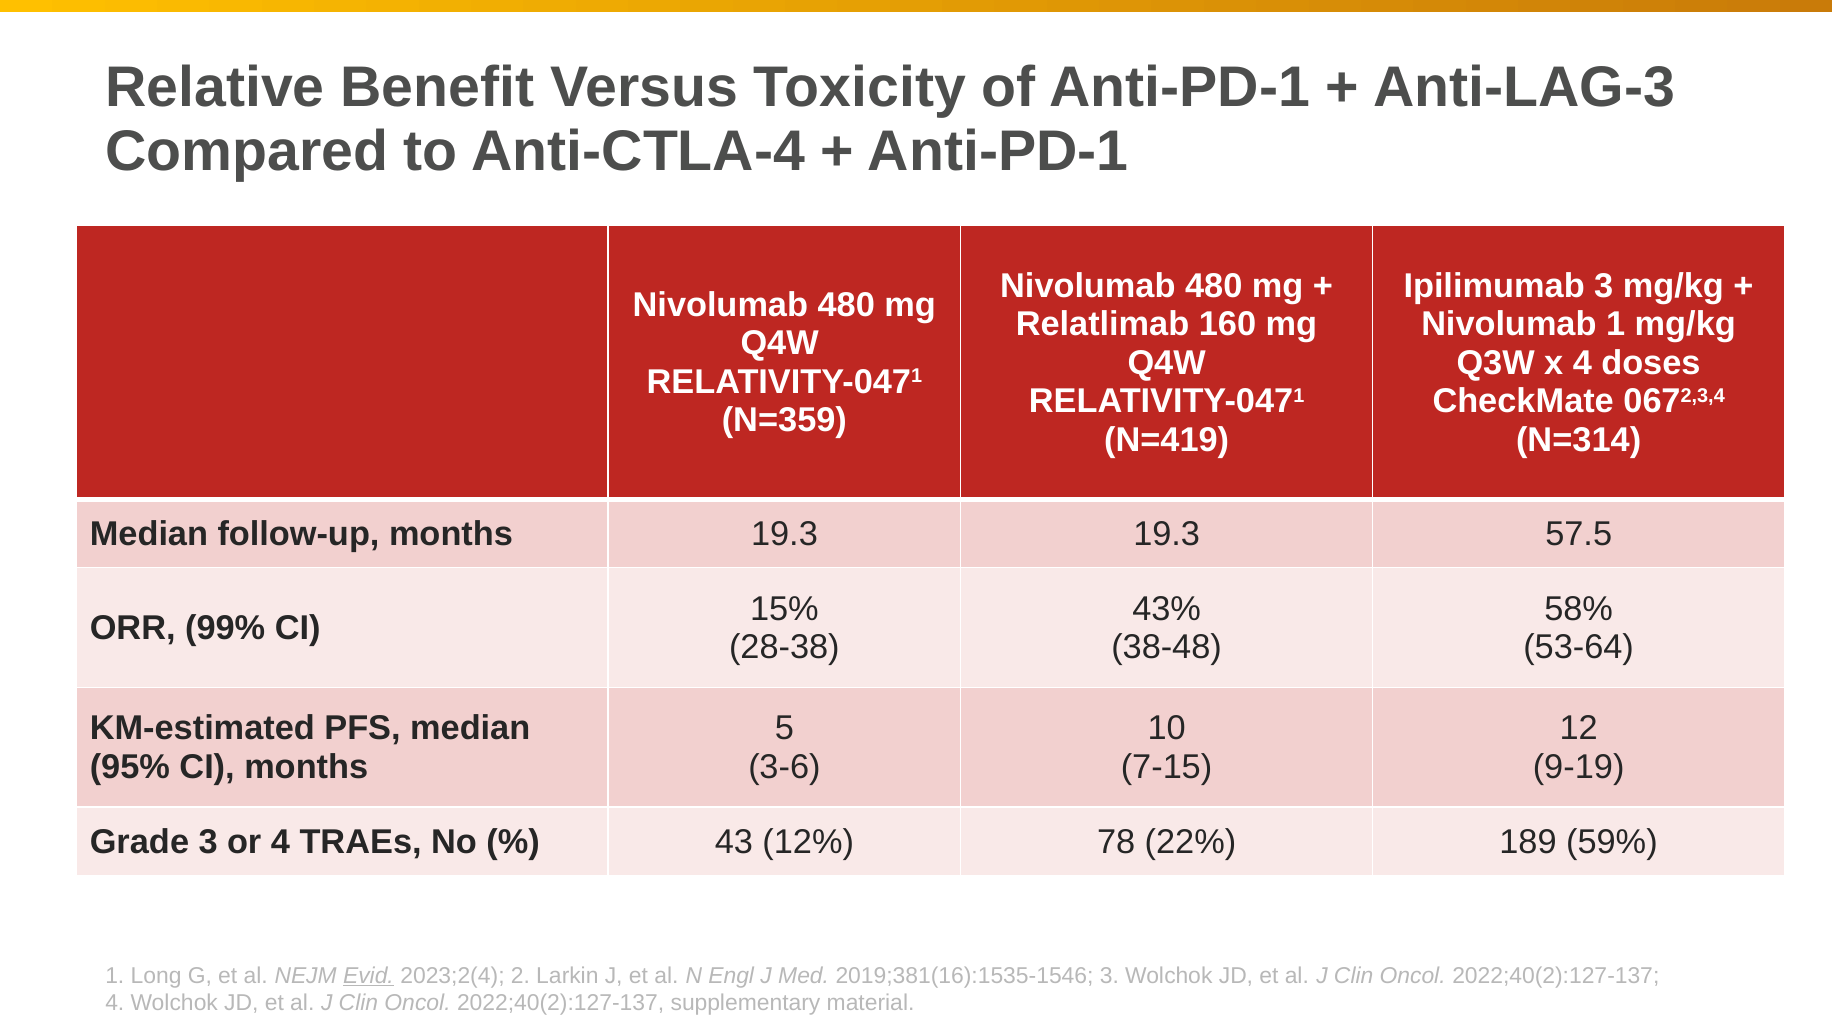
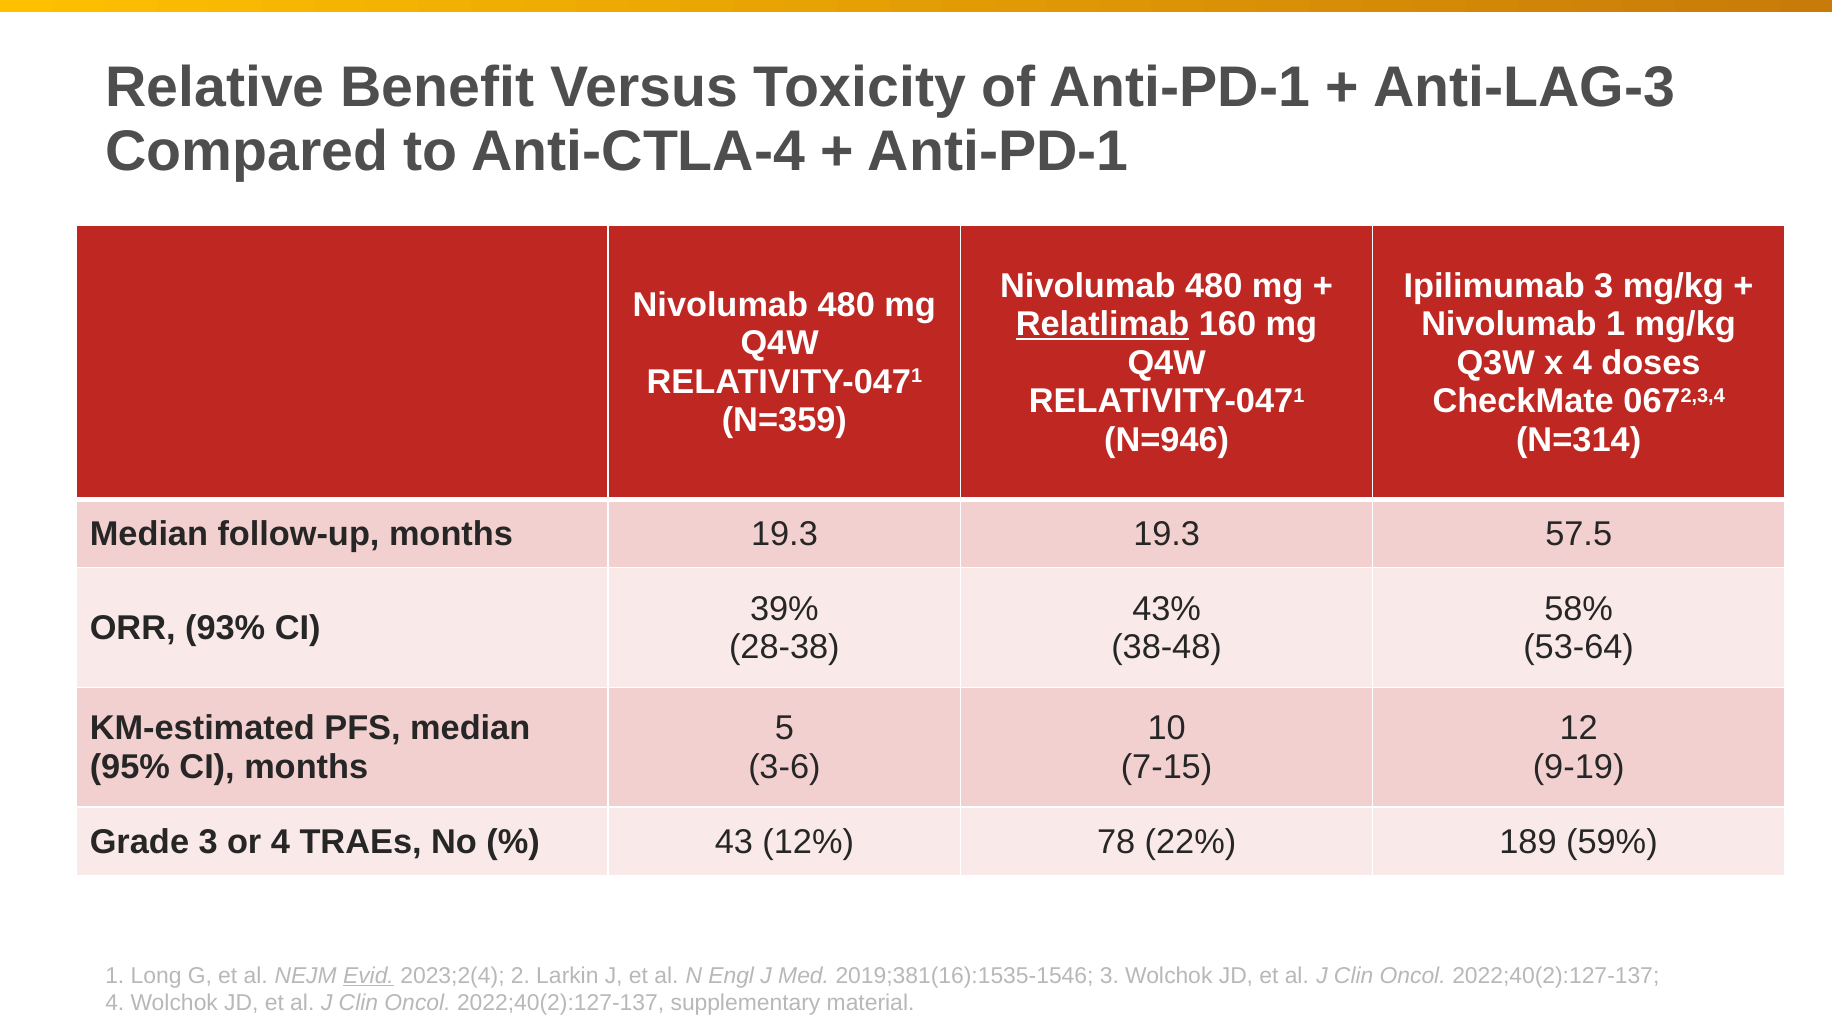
Relatlimab underline: none -> present (1103, 324)
N=419: N=419 -> N=946 (1167, 439)
15%: 15% -> 39% (784, 609)
99%: 99% -> 93% (225, 628)
